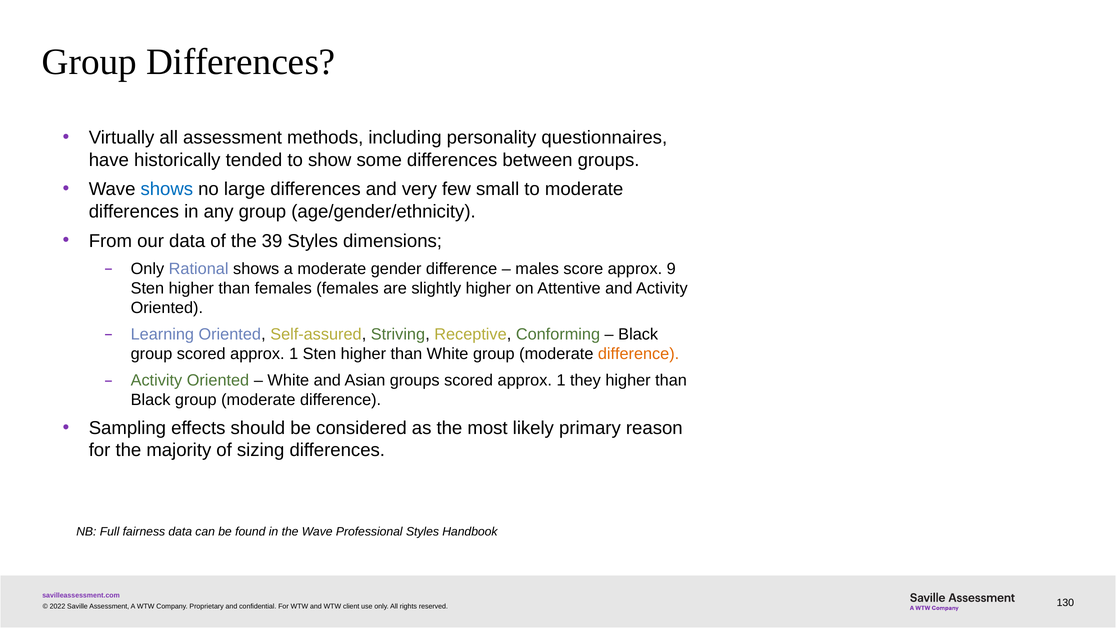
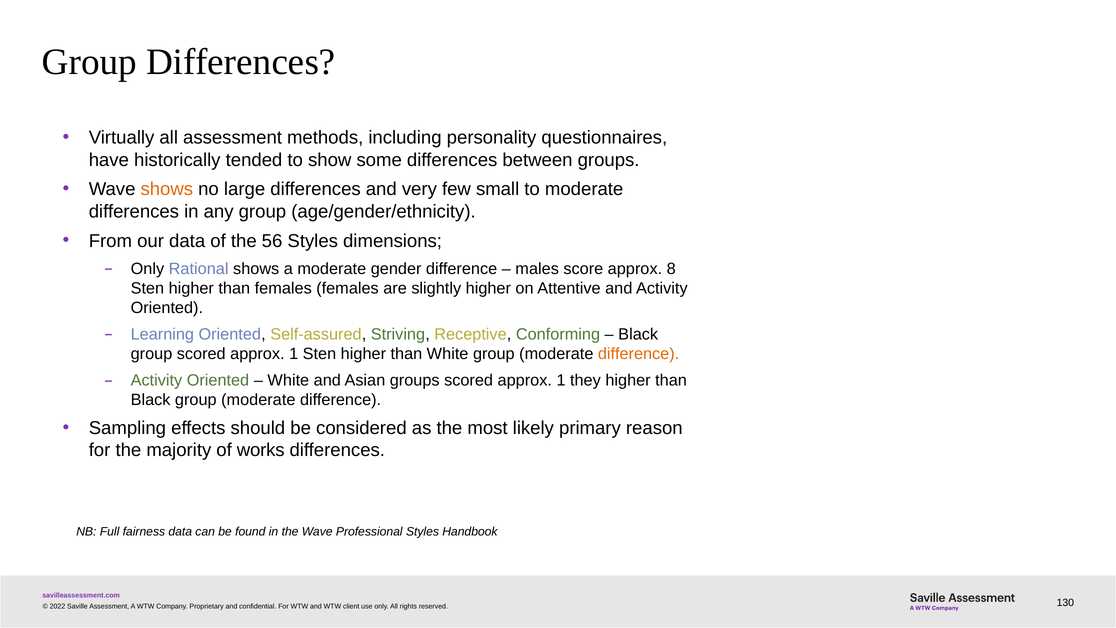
shows colour: blue -> orange (167, 189)
39: 39 -> 56 (272, 241)
9: 9 -> 8 (671, 269)
sizing: sizing -> works (261, 450)
